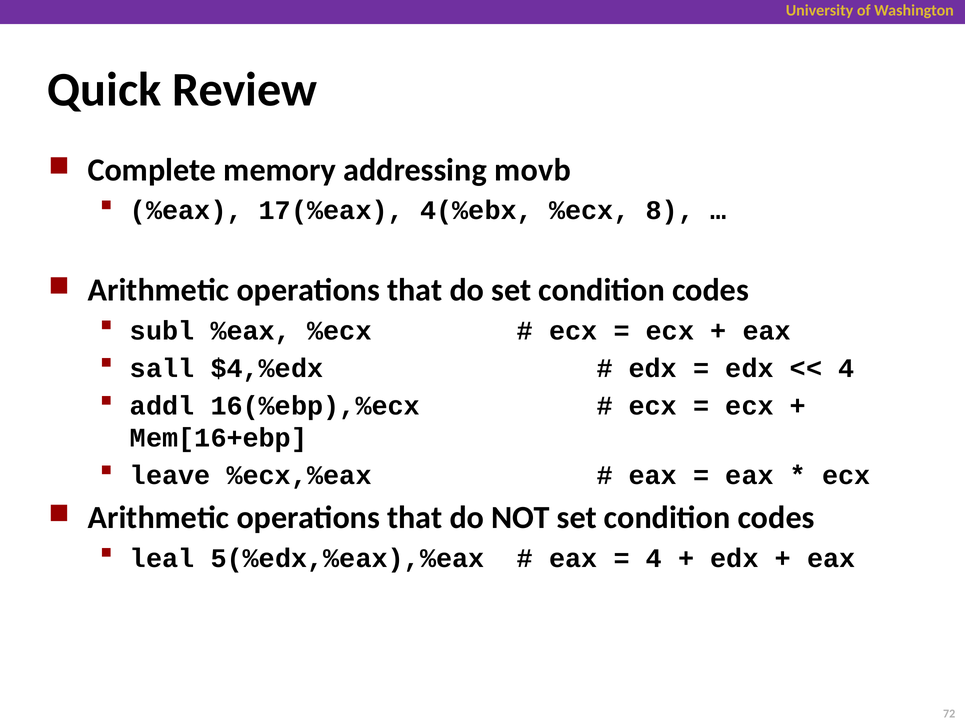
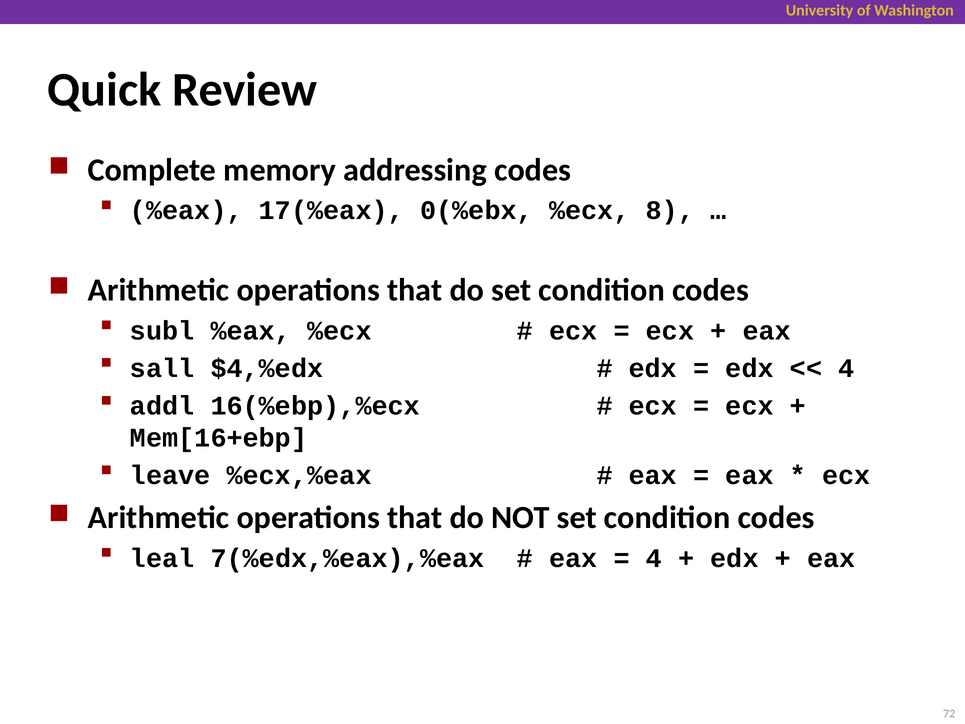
addressing movb: movb -> codes (533, 170)
4(%ebx: 4(%ebx -> 0(%ebx (476, 211)
5(%edx,%eax),%eax: 5(%edx,%eax),%eax -> 7(%edx,%eax),%eax (348, 558)
